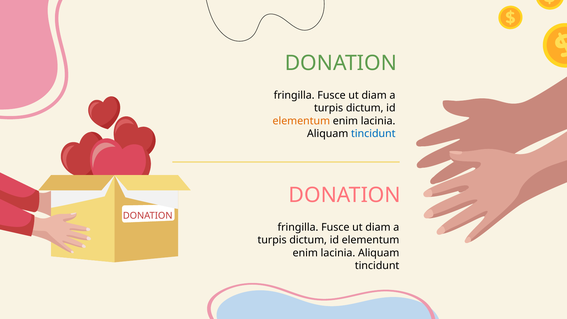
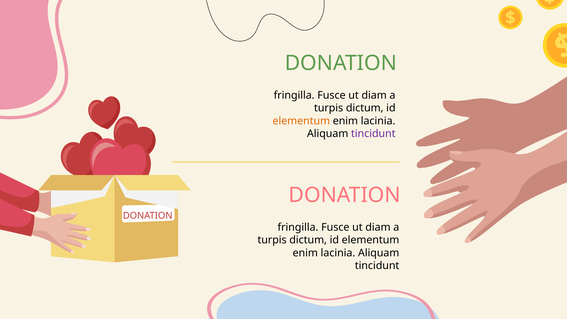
tincidunt colour: blue -> purple (373, 134)
